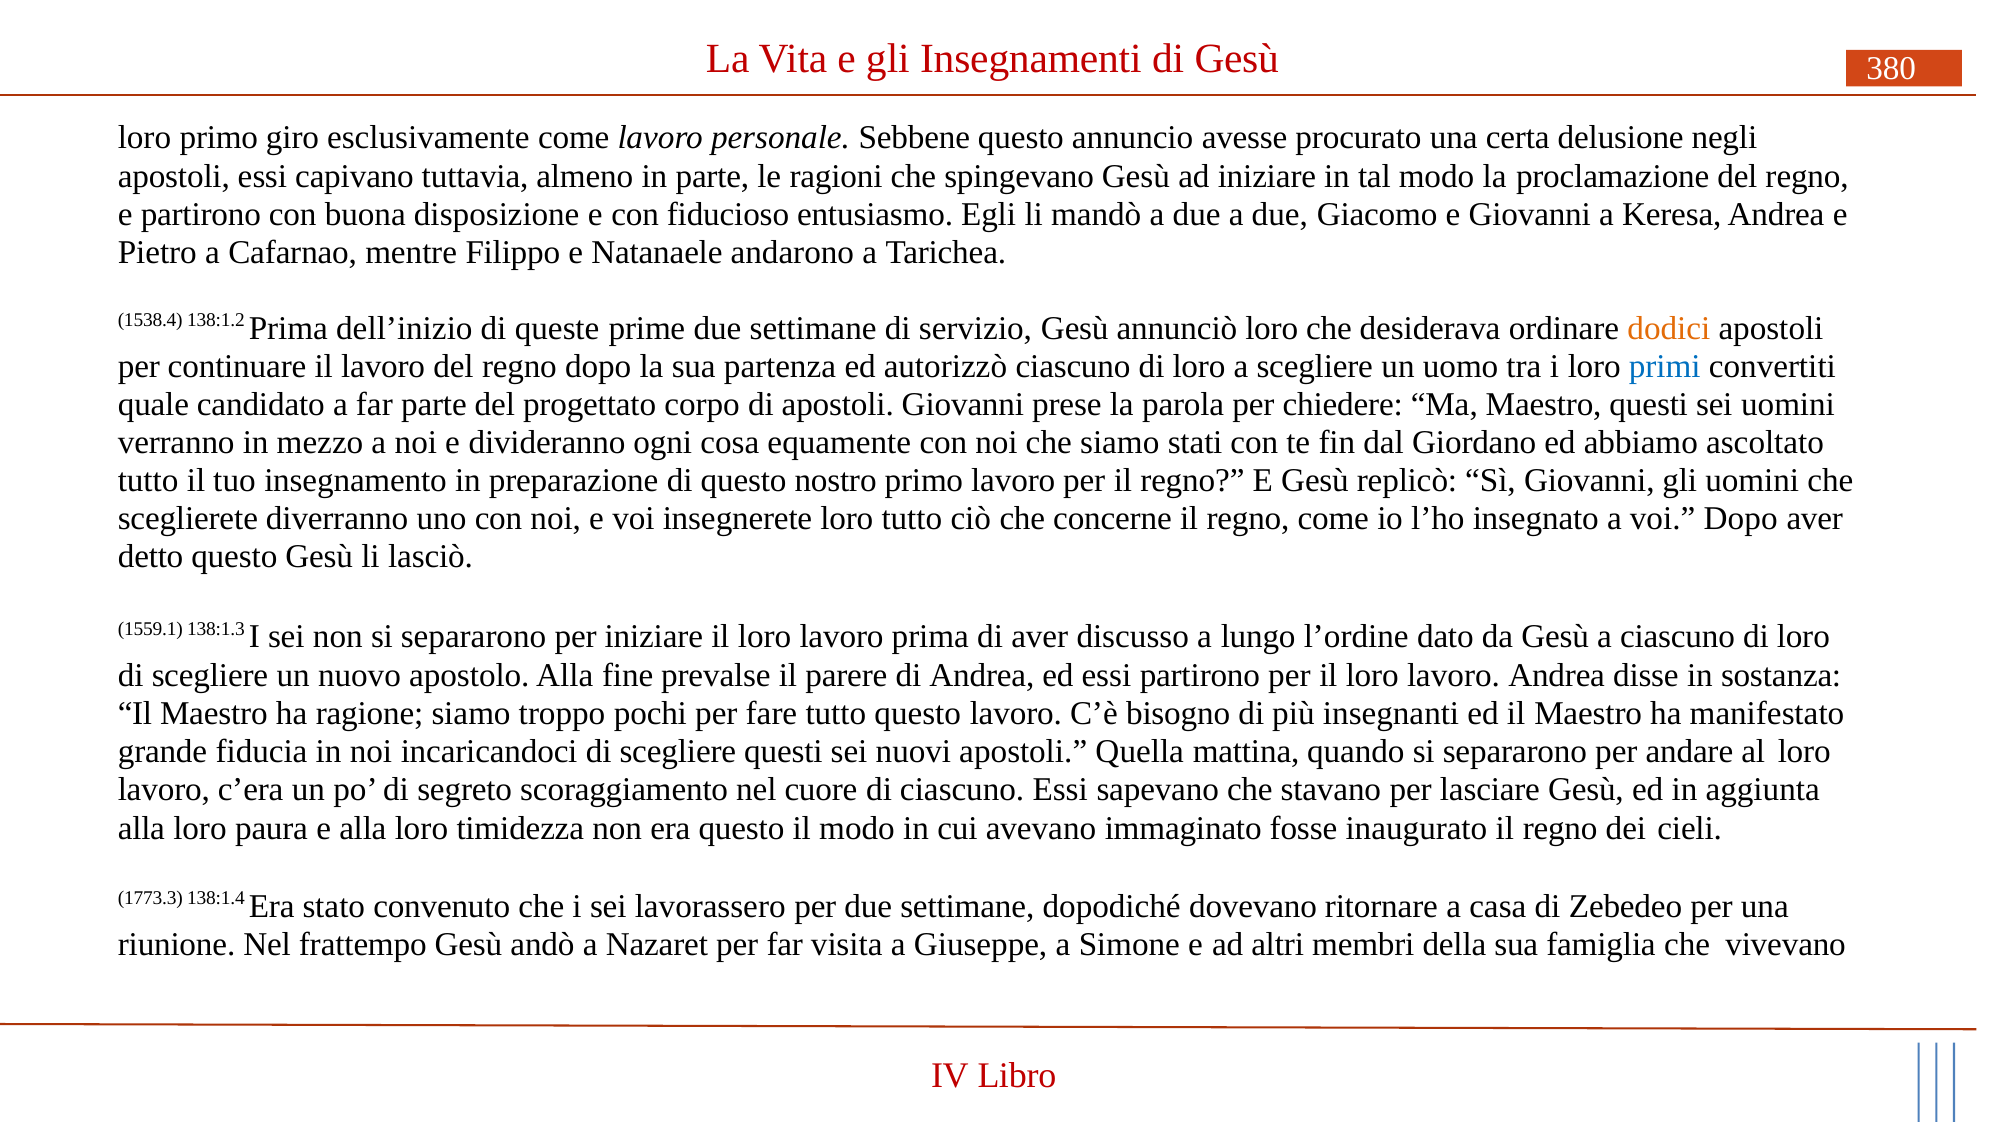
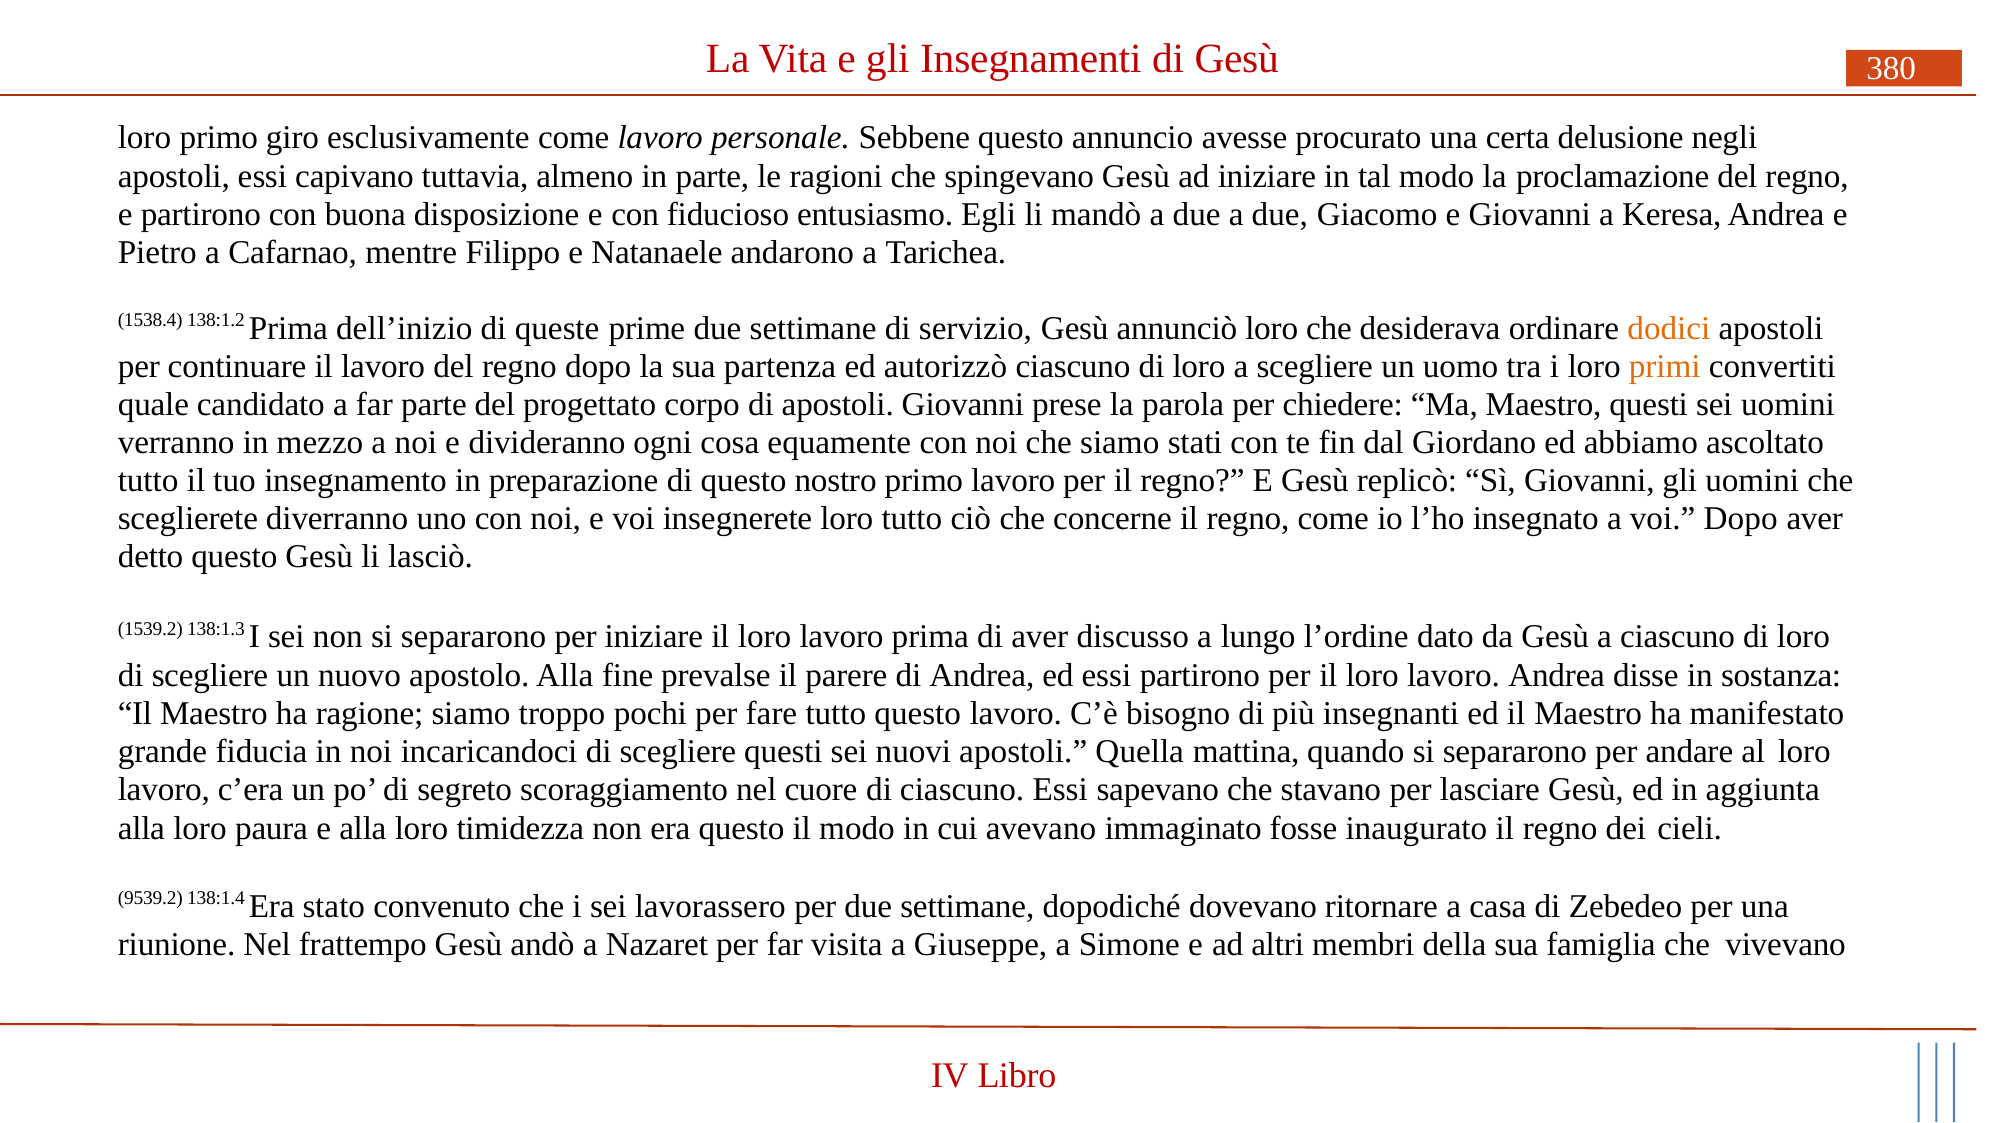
primi colour: blue -> orange (1665, 366)
1559.1: 1559.1 -> 1539.2 (150, 629)
1773.3: 1773.3 -> 9539.2 (150, 898)
